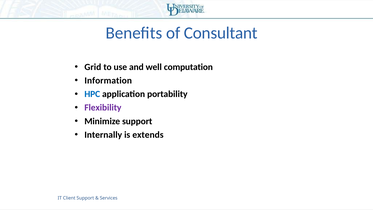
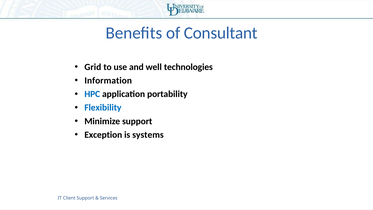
computation: computation -> technologies (188, 67)
Flexibility colour: purple -> blue (103, 108)
Internally: Internally -> Exception (103, 135)
extends: extends -> systems (148, 135)
